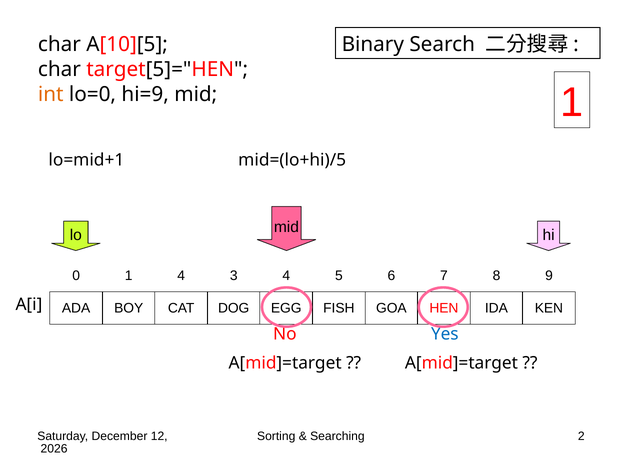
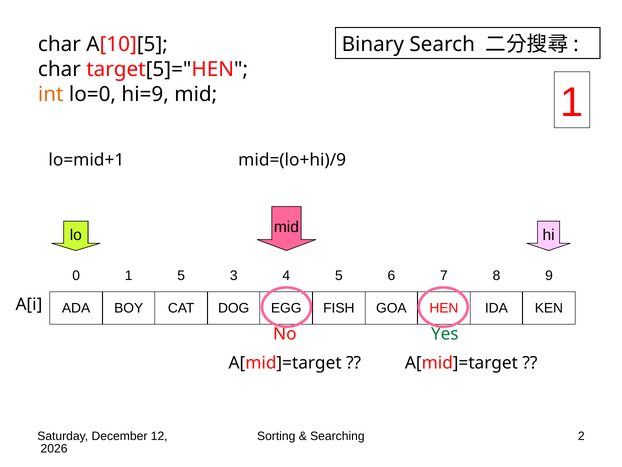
mid=(lo+hi)/5: mid=(lo+hi)/5 -> mid=(lo+hi)/9 (292, 160)
1 4: 4 -> 5 (181, 275)
Yes colour: blue -> green (445, 333)
